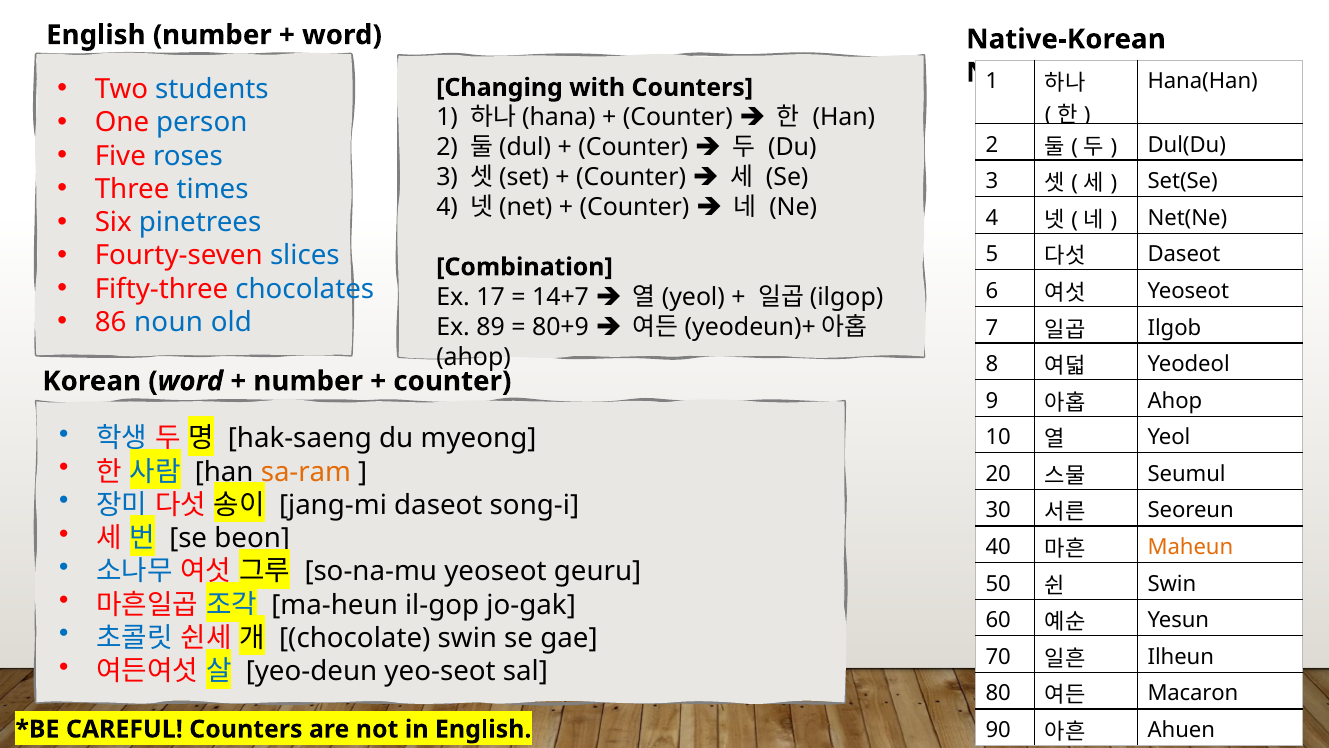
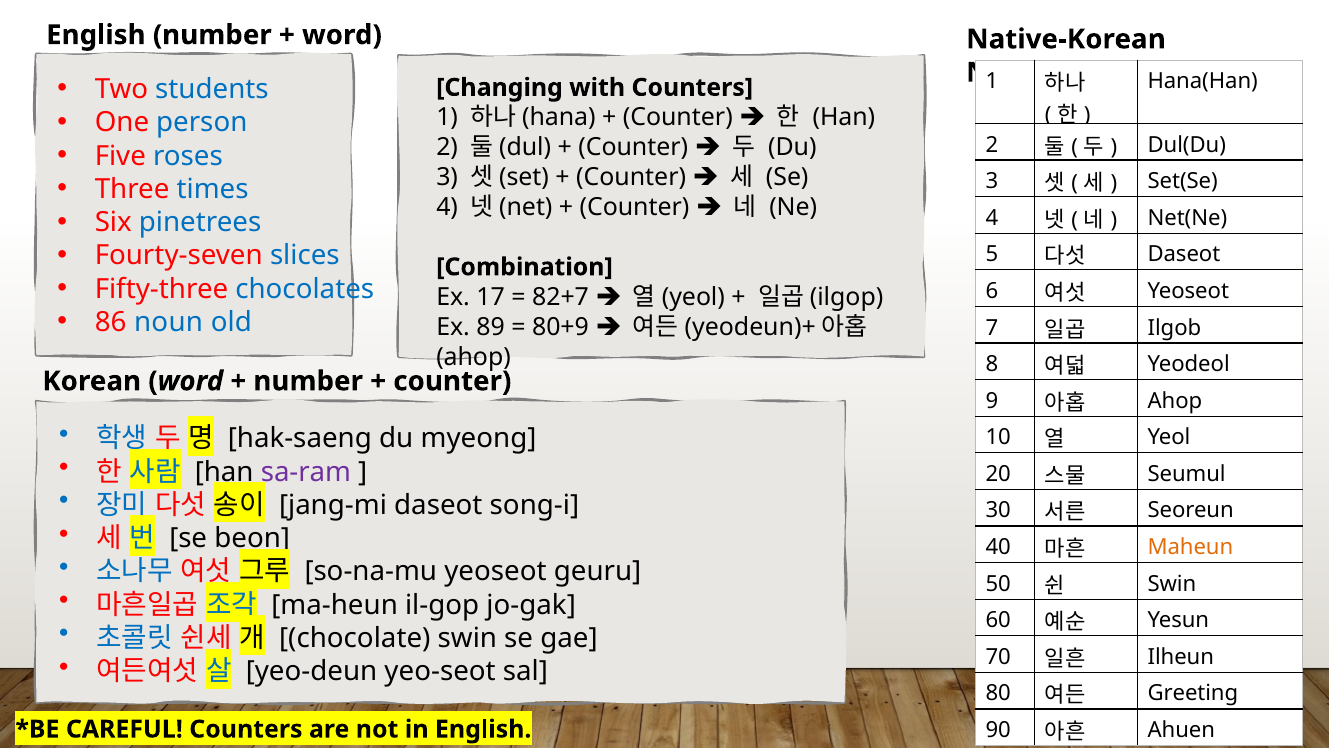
14+7: 14+7 -> 82+7 (561, 297)
sa-ram colour: orange -> purple (306, 472)
Macaron: Macaron -> Greeting (1193, 693)
